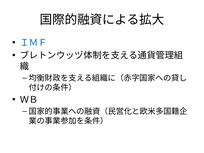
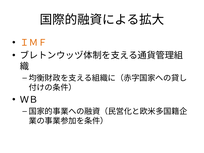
ＩＭＦ colour: blue -> orange (33, 43)
